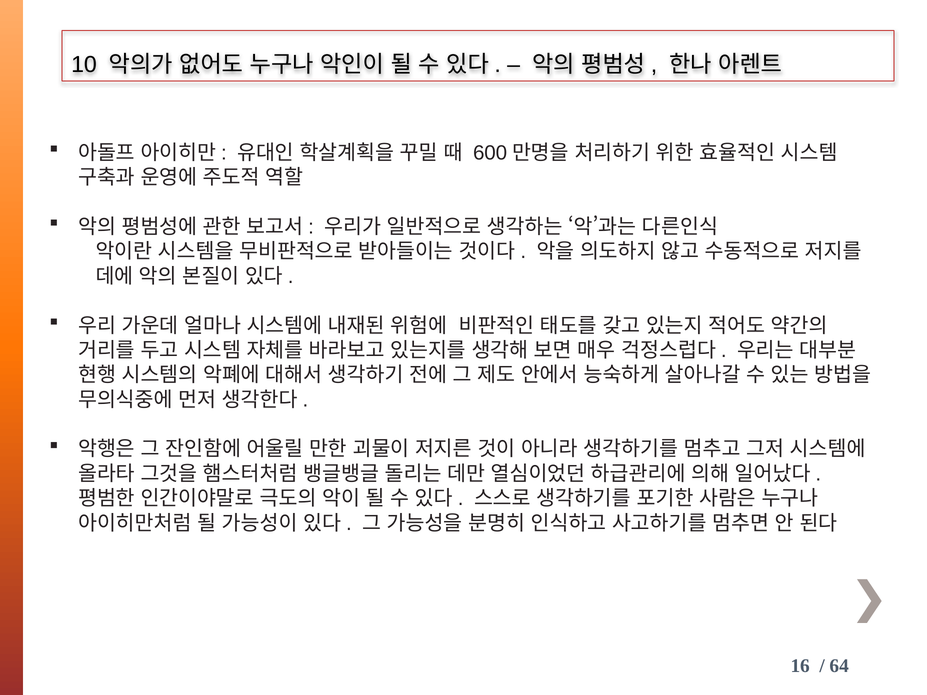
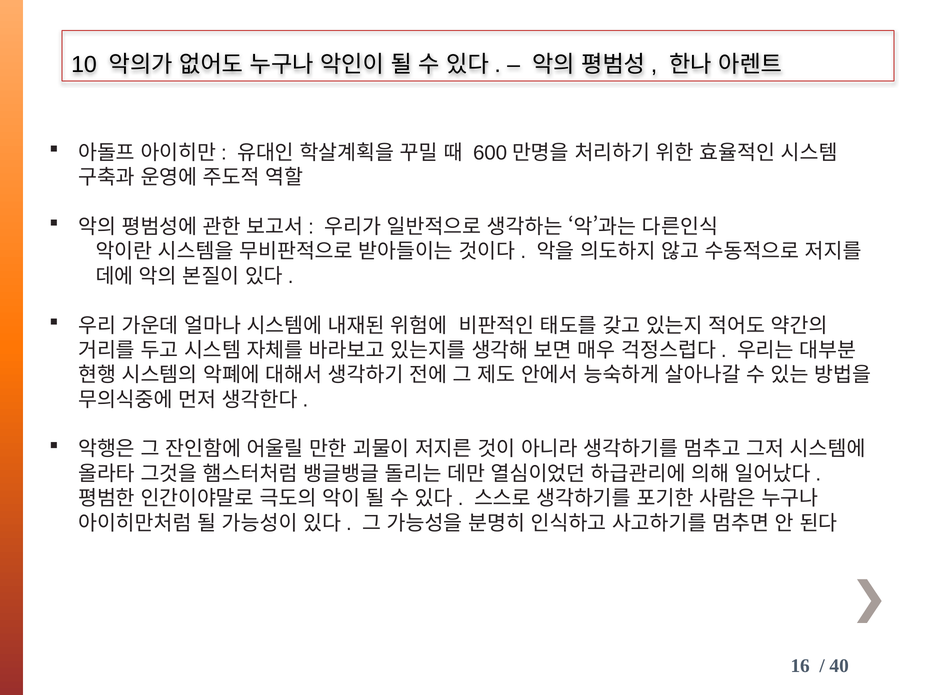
64: 64 -> 40 (839, 666)
